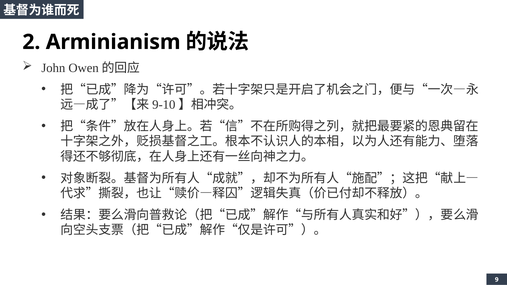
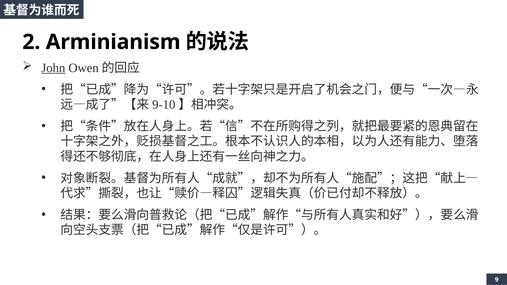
John underline: none -> present (53, 68)
